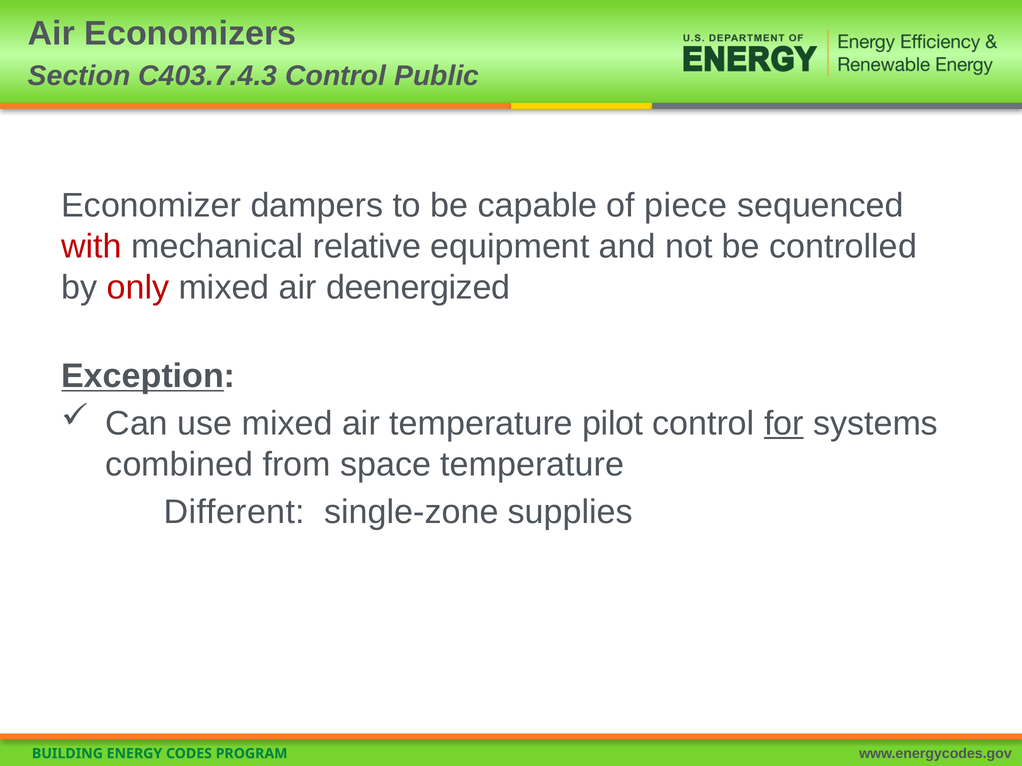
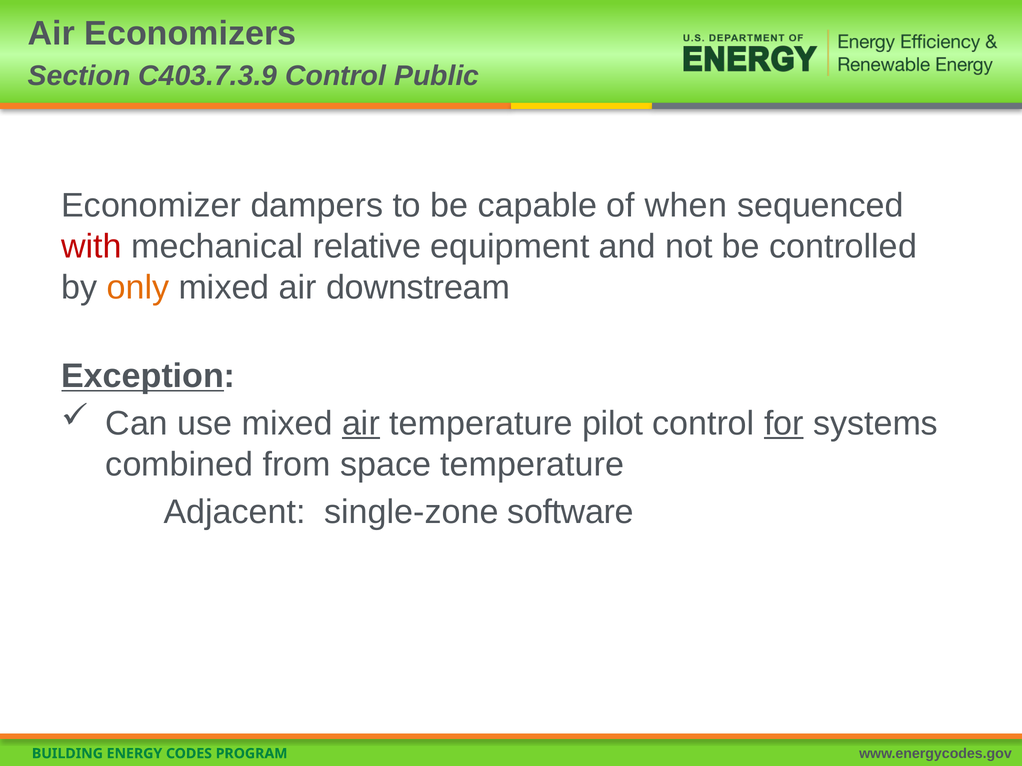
C403.7.4.3: C403.7.4.3 -> C403.7.3.9 (208, 76)
piece: piece -> when (686, 206)
only colour: red -> orange (138, 288)
deenergized: deenergized -> downstream (418, 288)
air underline: none -> present (361, 424)
Different: Different -> Adjacent (235, 512)
supplies: supplies -> software (571, 512)
